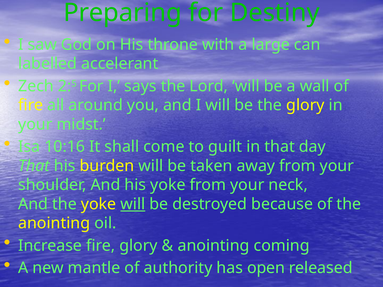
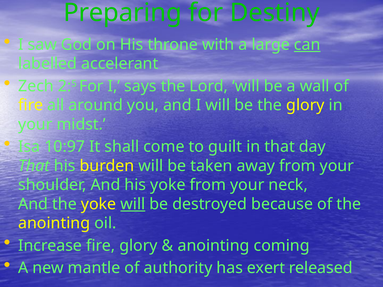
can underline: none -> present (307, 45)
10:16: 10:16 -> 10:97 (65, 147)
open: open -> exert (266, 268)
